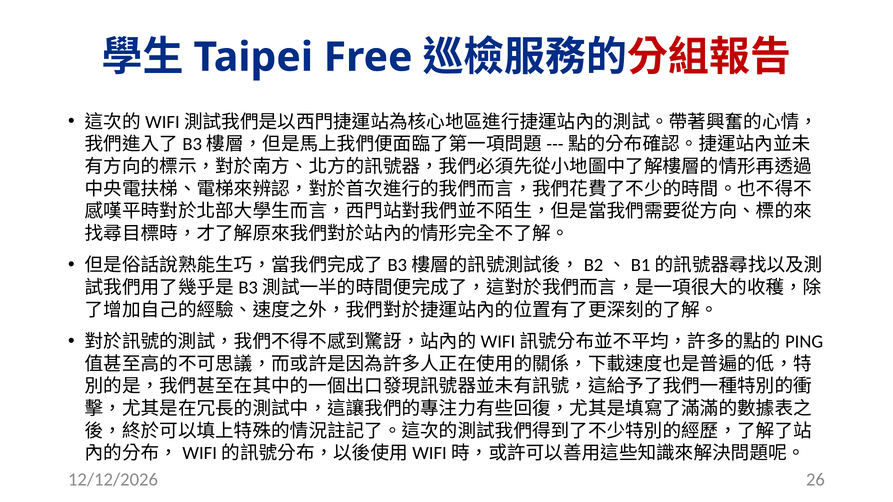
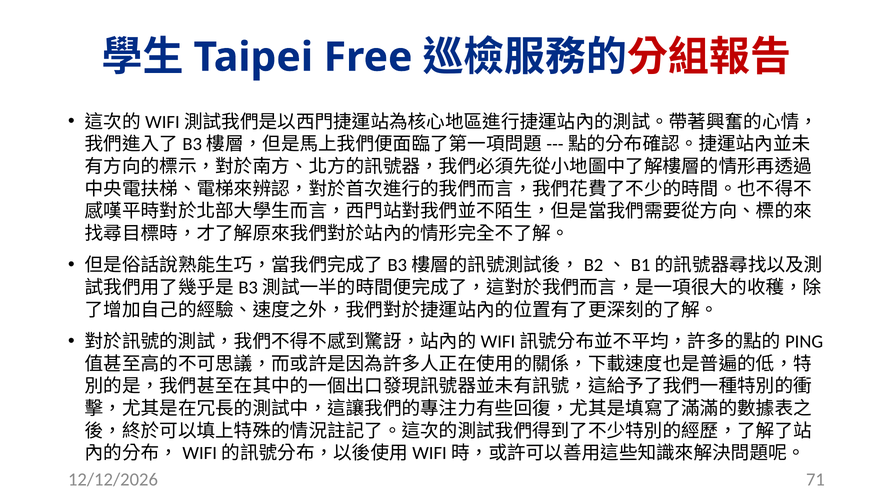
26: 26 -> 71 (815, 480)
